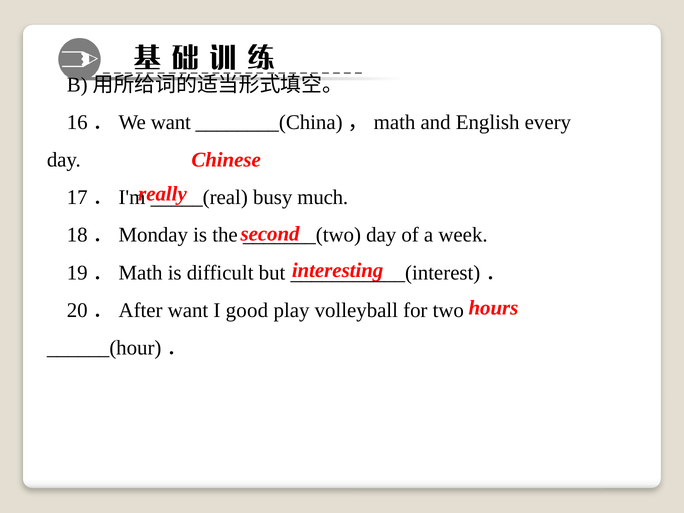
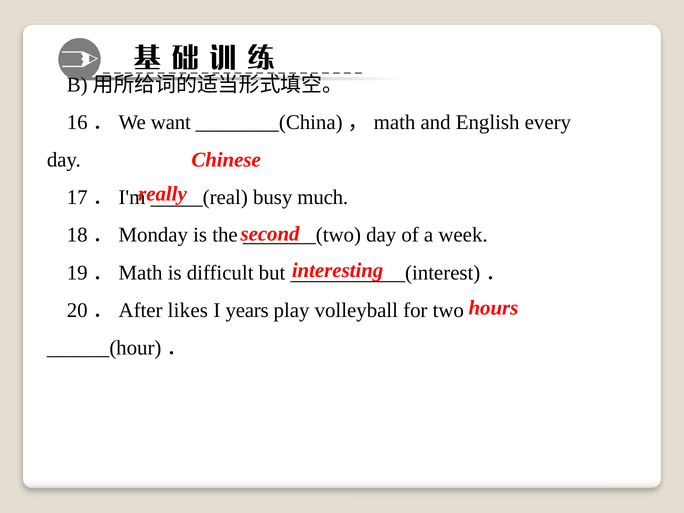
20．After want: want -> likes (188, 310)
good: good -> years (247, 310)
